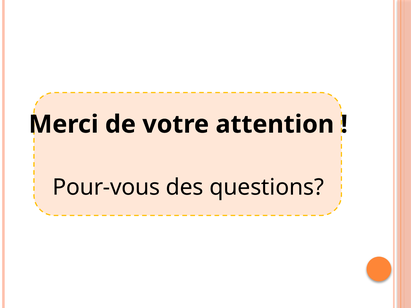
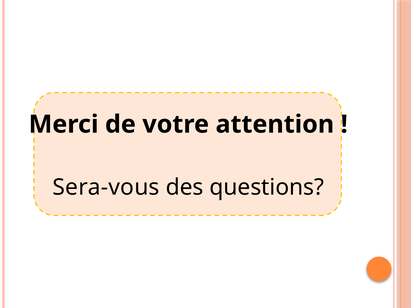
Pour-vous: Pour-vous -> Sera-vous (106, 187)
